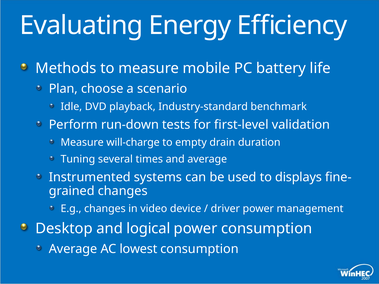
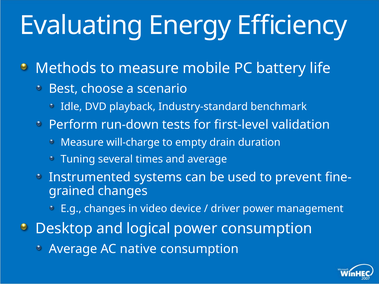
Plan: Plan -> Best (63, 89)
displays: displays -> prevent (298, 177)
lowest: lowest -> native (138, 249)
